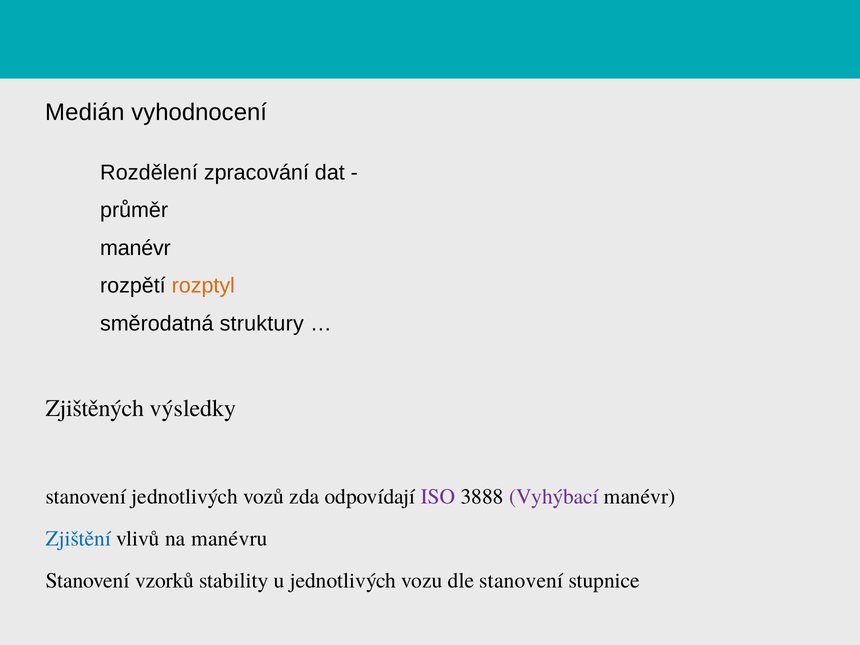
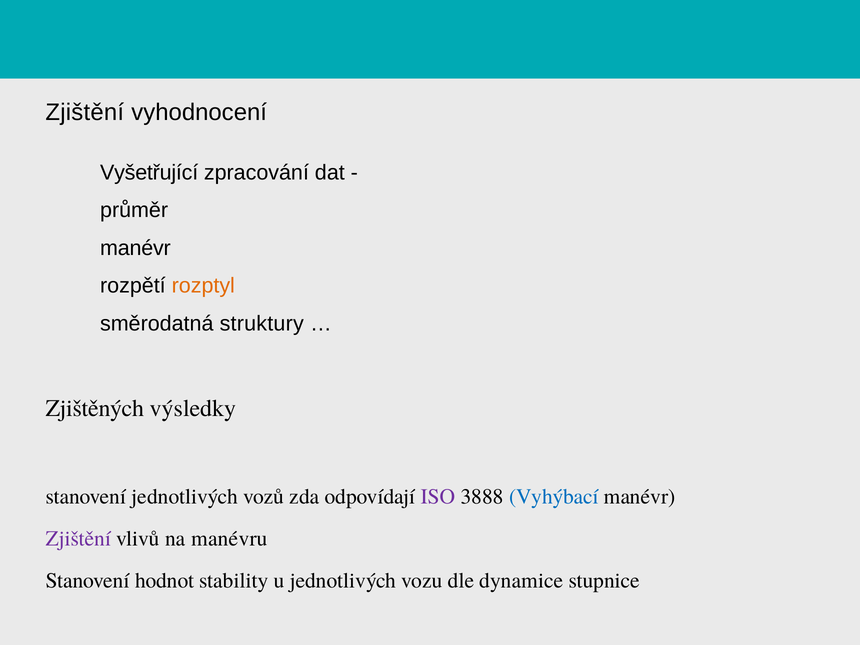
Medián: Medián -> Zjištění (85, 112)
Rozdělení: Rozdělení -> Vyšetřující (149, 172)
Vyhýbací colour: purple -> blue (554, 497)
Zjištění colour: blue -> purple (78, 539)
vzorků: vzorků -> hodnot (165, 580)
dle stanovení: stanovení -> dynamice (521, 580)
